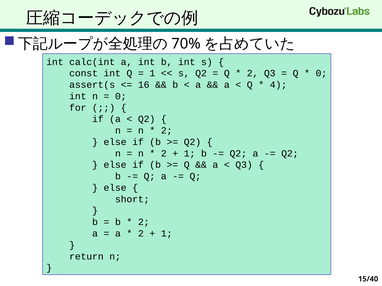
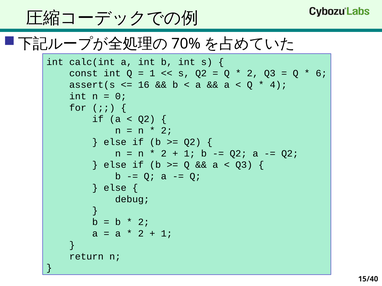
0: 0 -> 6 (321, 73)
short: short -> debug (132, 200)
